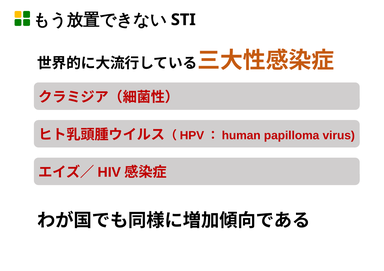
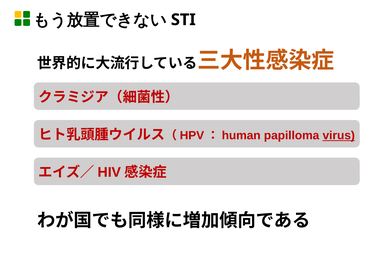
virus underline: none -> present (339, 136)
